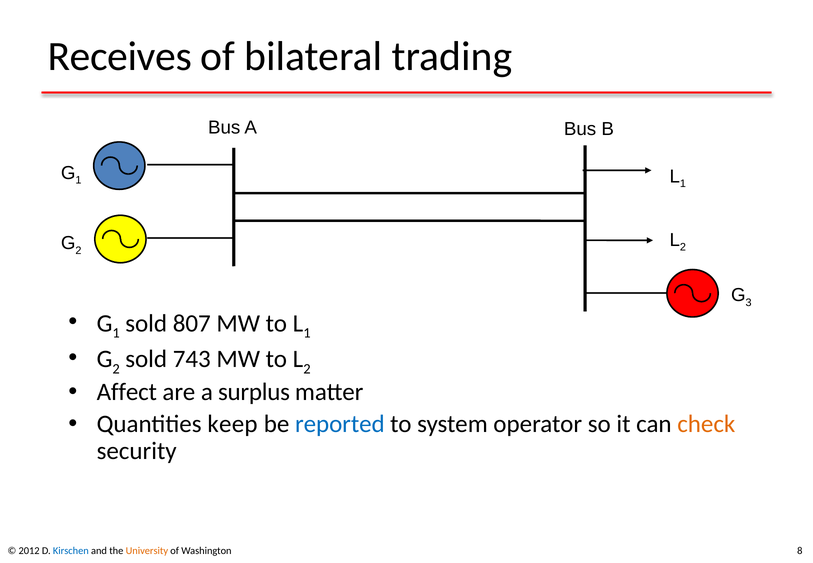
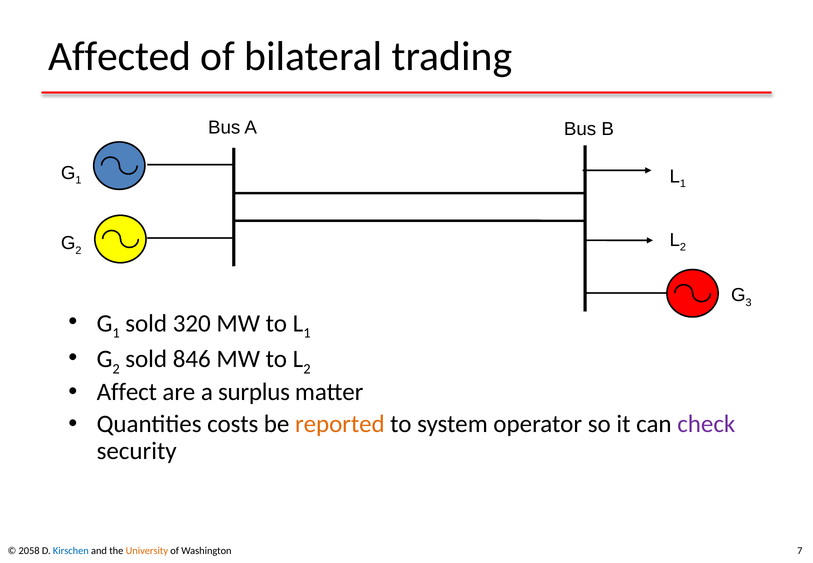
Receives: Receives -> Affected (120, 56)
807: 807 -> 320 (192, 323)
743: 743 -> 846 (192, 359)
keep: keep -> costs (233, 424)
reported colour: blue -> orange (340, 424)
check colour: orange -> purple (706, 424)
2012: 2012 -> 2058 (29, 551)
8: 8 -> 7 (800, 551)
